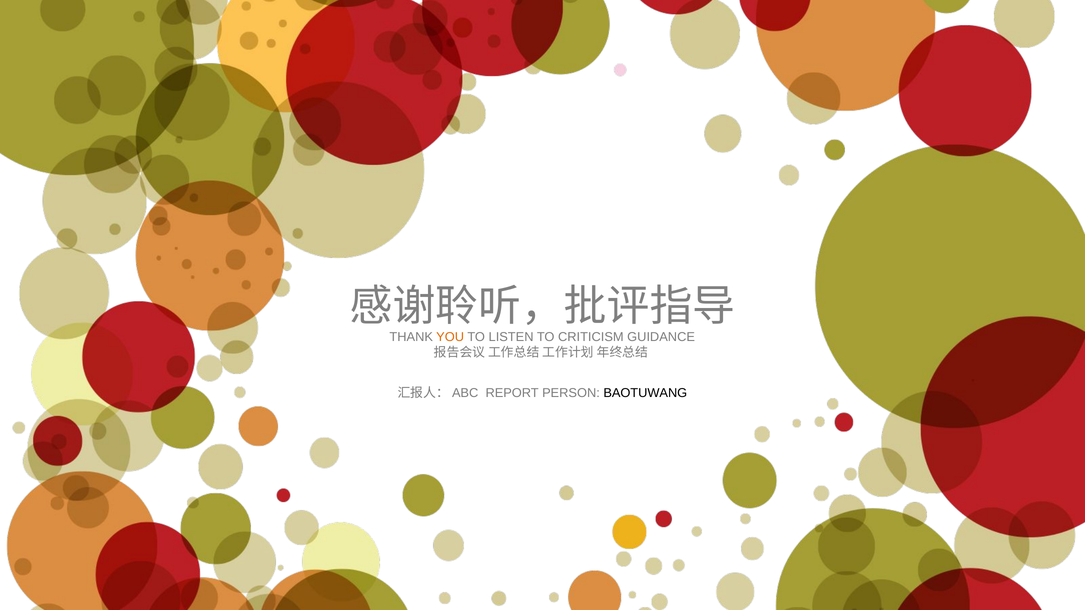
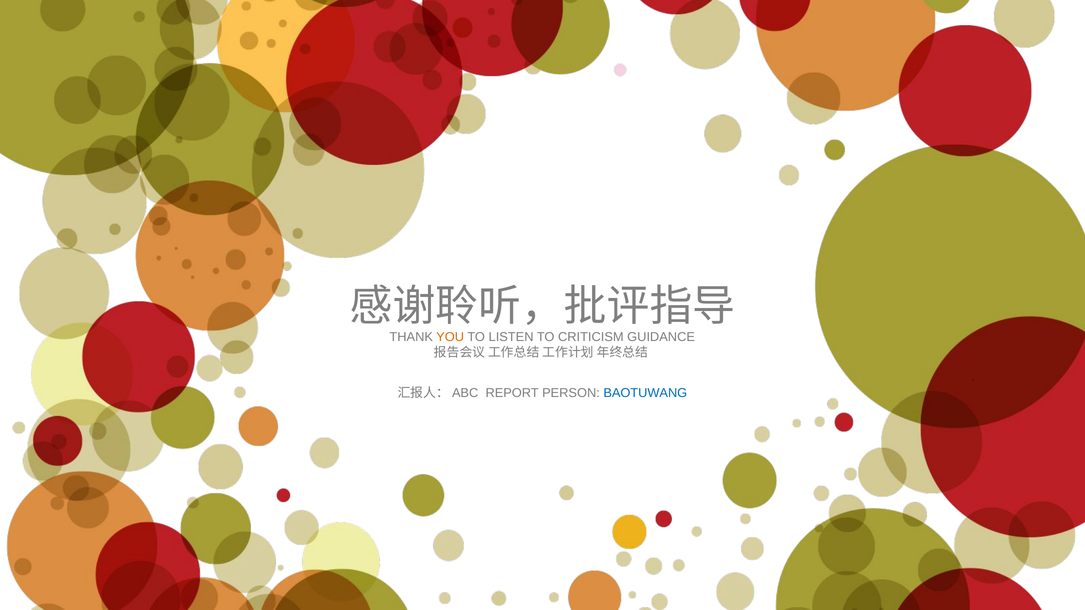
BAOTUWANG colour: black -> blue (645, 393)
